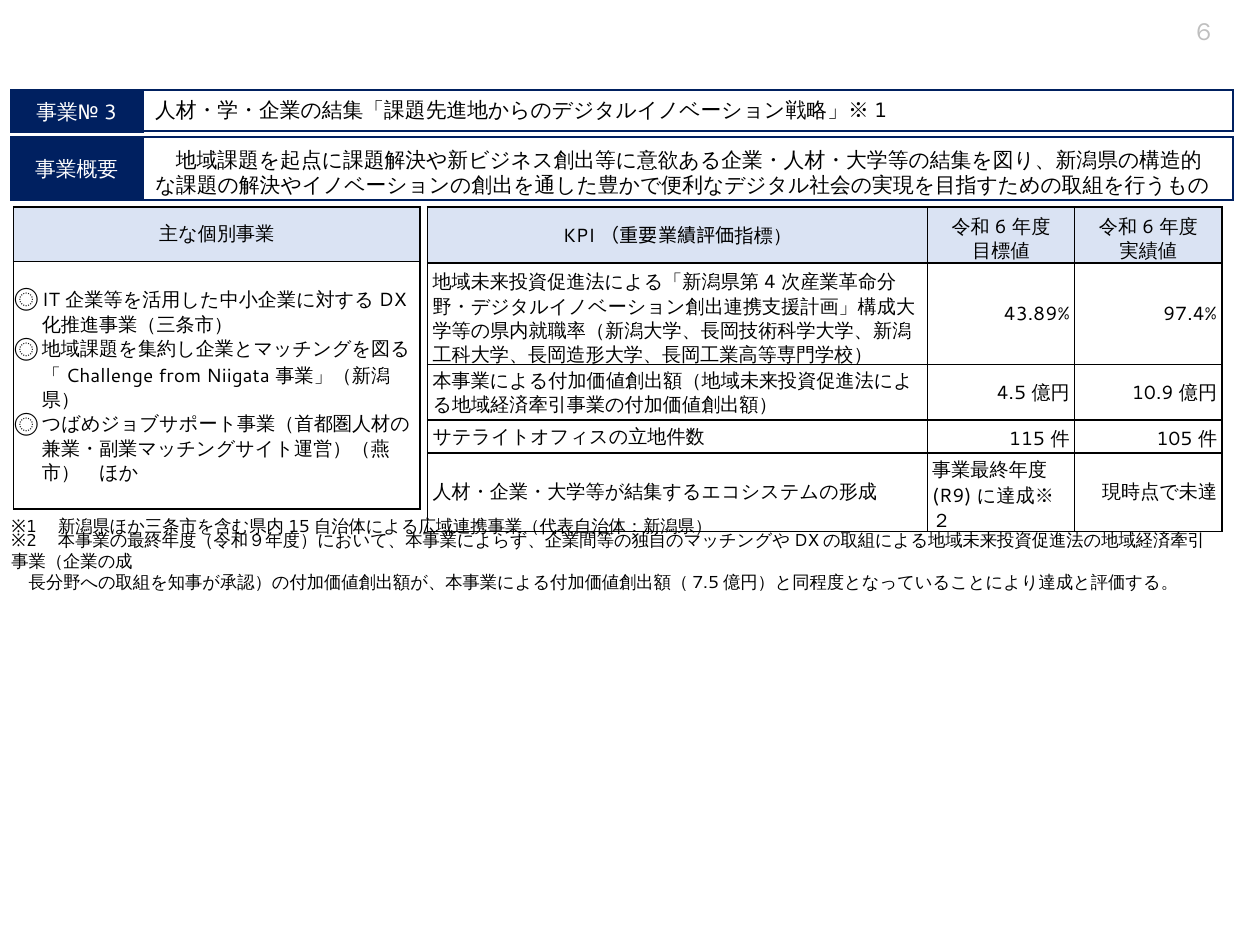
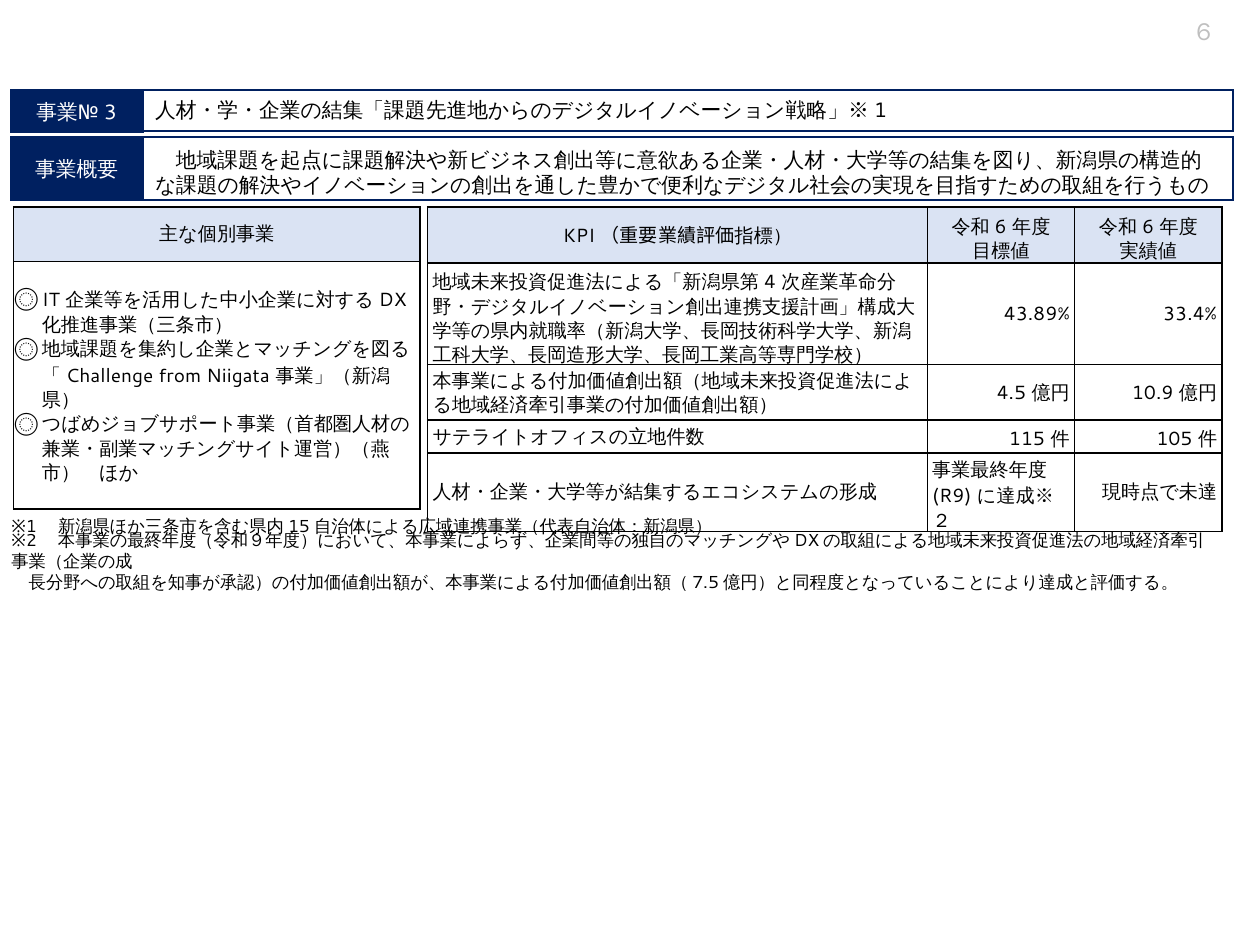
97.4%: 97.4% -> 33.4% (1190, 315)
